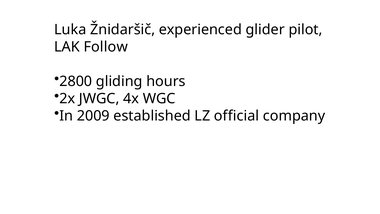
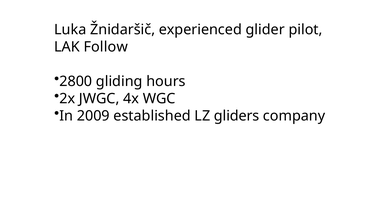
official: official -> gliders (237, 116)
